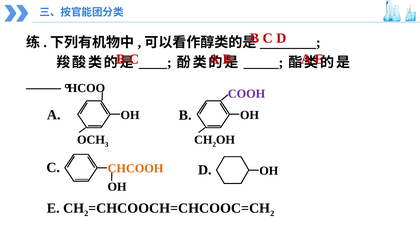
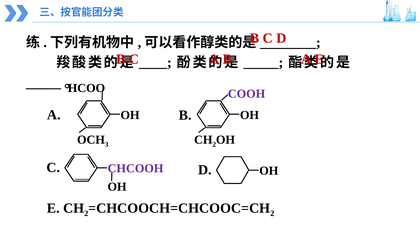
CHCOOH colour: orange -> purple (136, 169)
